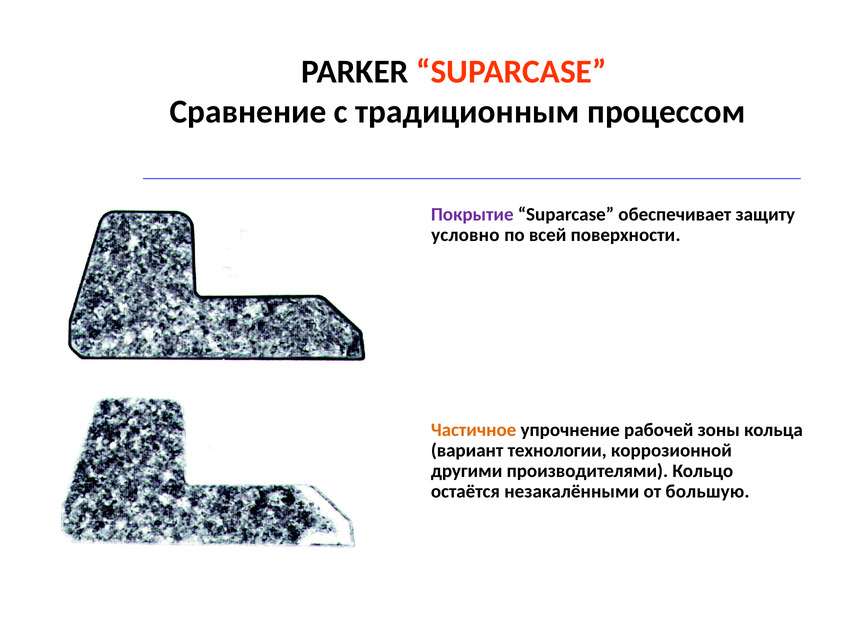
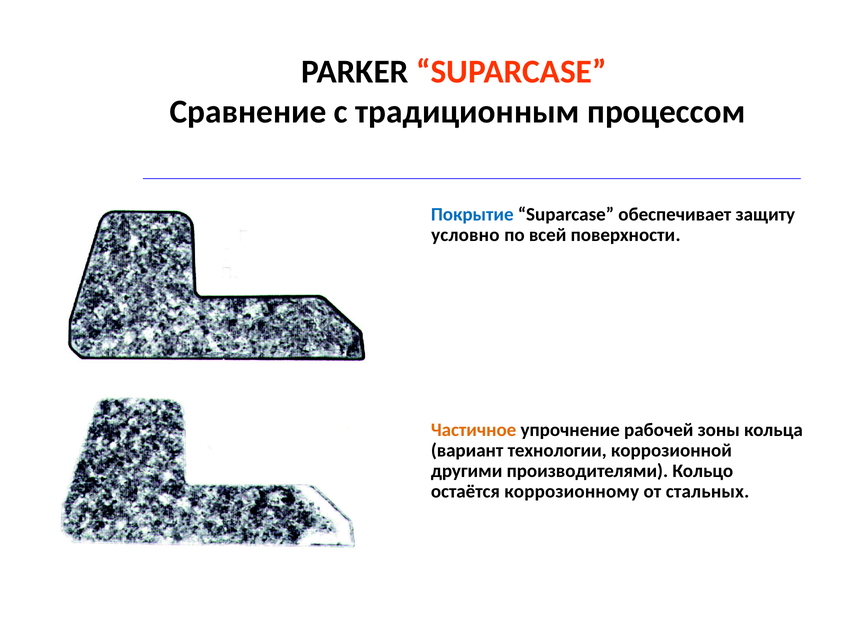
Покрытие colour: purple -> blue (472, 215)
незакалёнными: незакалёнными -> коррозионному (572, 492)
большую: большую -> стальных (708, 492)
